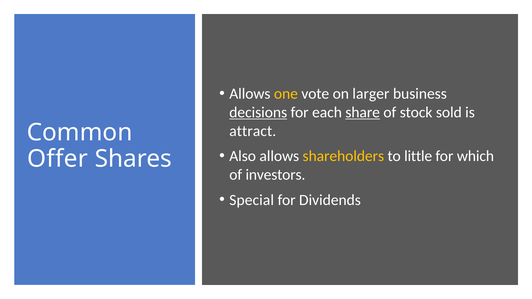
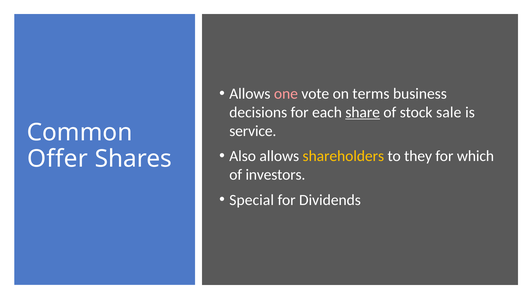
one colour: yellow -> pink (286, 94)
larger: larger -> terms (371, 94)
decisions underline: present -> none (258, 112)
sold: sold -> sale (449, 112)
attract: attract -> service (253, 131)
little: little -> they (418, 156)
